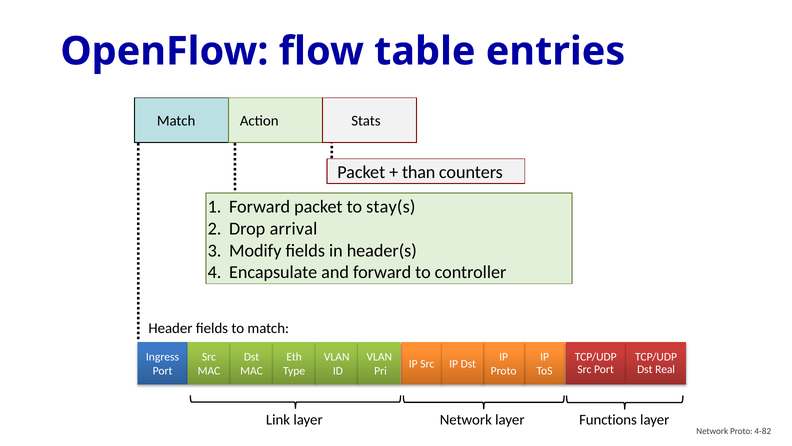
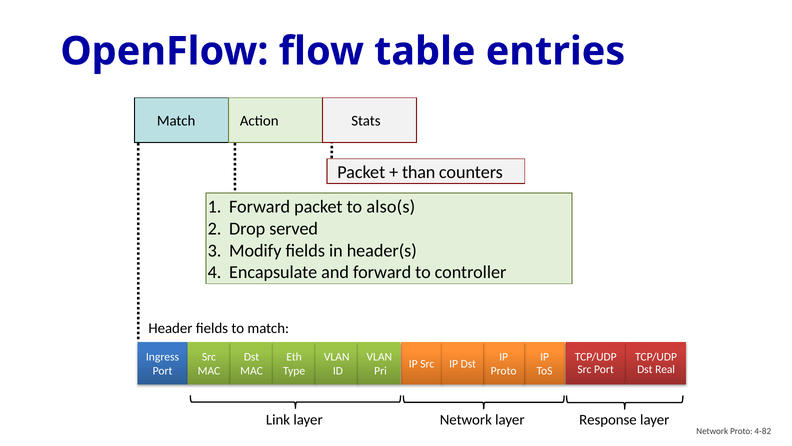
stay(s: stay(s -> also(s (391, 207)
arrival: arrival -> served (294, 228)
Functions: Functions -> Response (608, 420)
